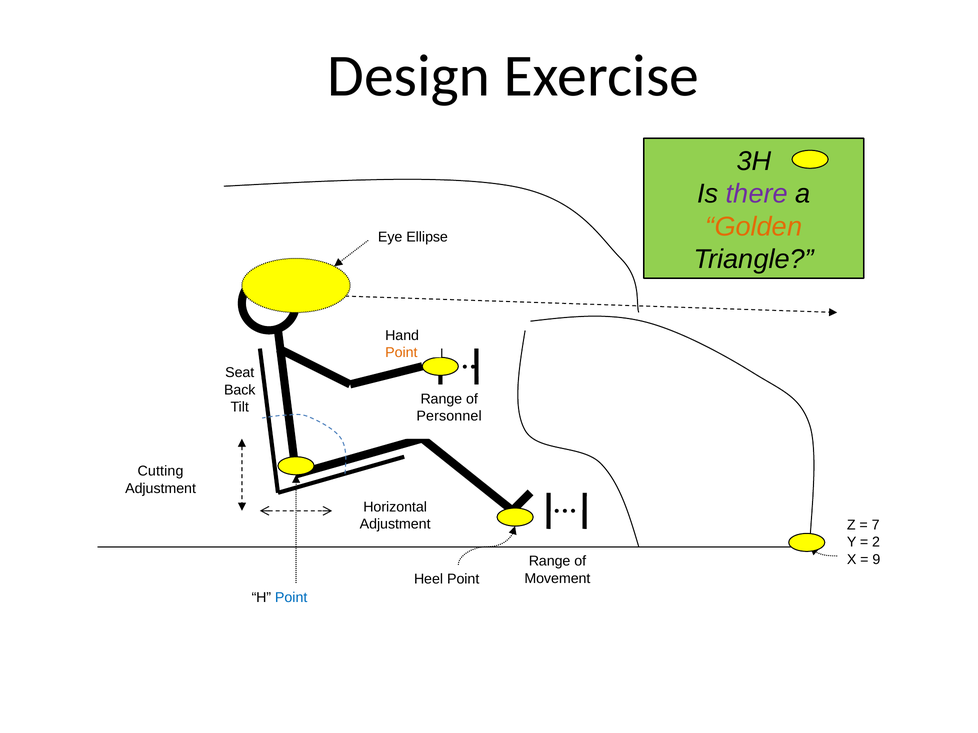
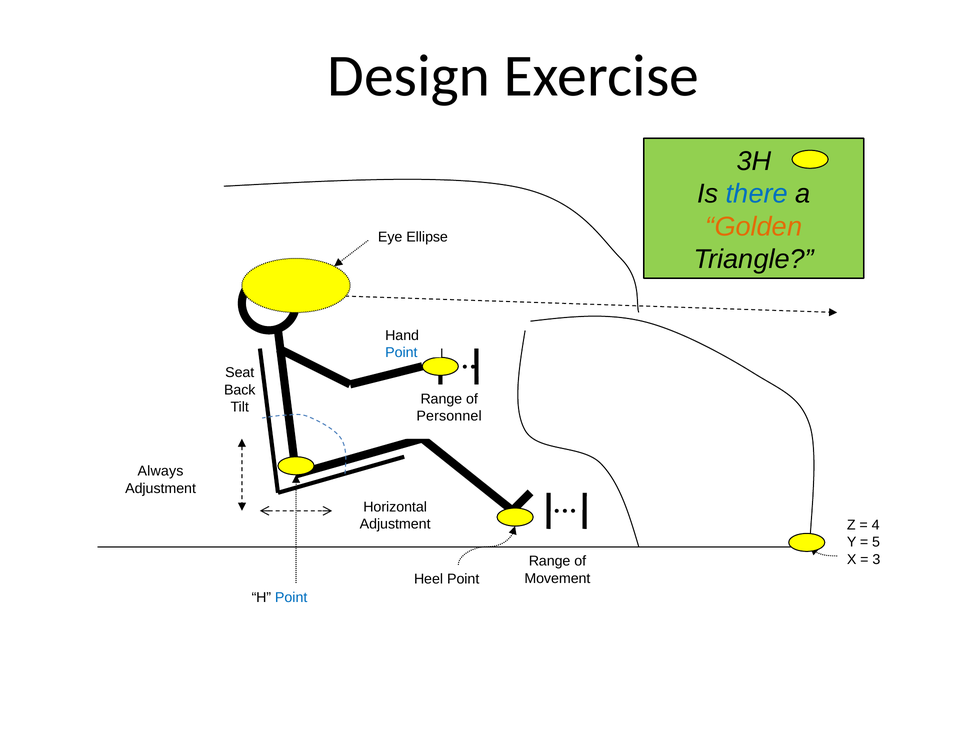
there colour: purple -> blue (757, 194)
Point colour: orange -> blue (401, 353)
Cutting: Cutting -> Always (160, 472)
7: 7 -> 4 (876, 526)
2: 2 -> 5 (876, 543)
9: 9 -> 3 (876, 560)
